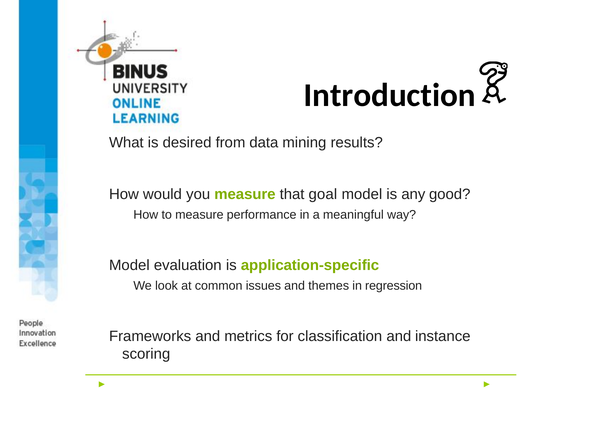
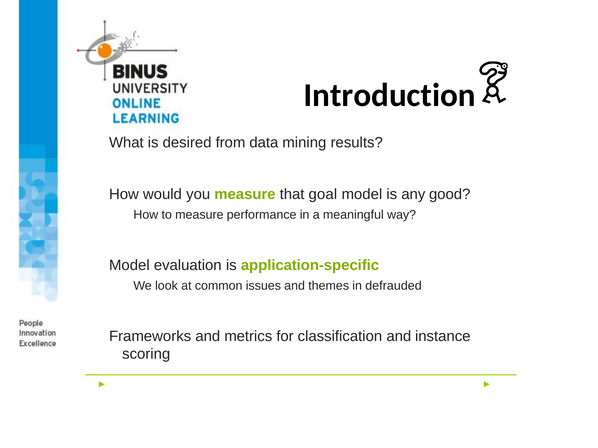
regression: regression -> defrauded (393, 286)
